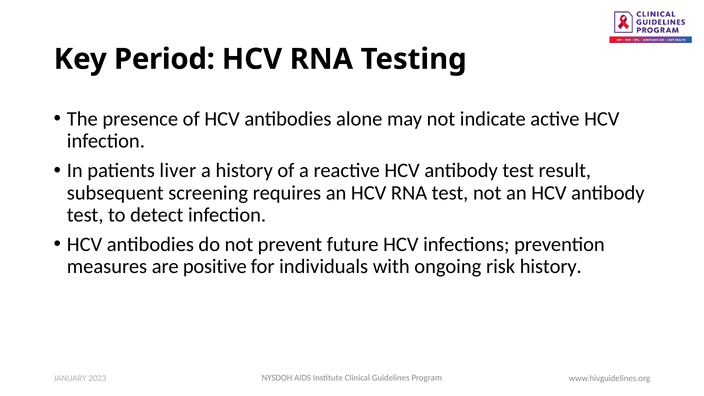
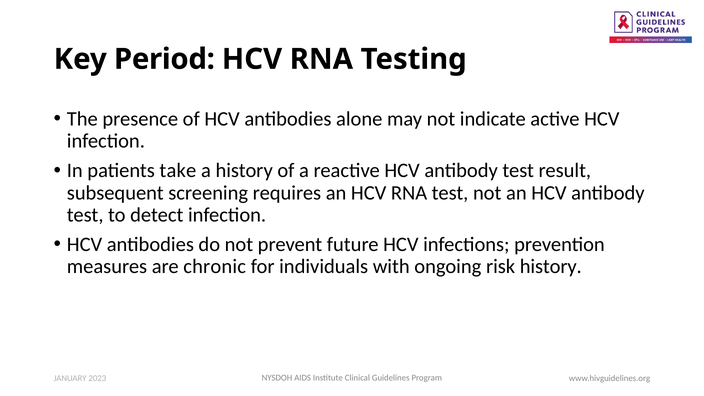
liver: liver -> take (178, 171)
positive: positive -> chronic (215, 266)
